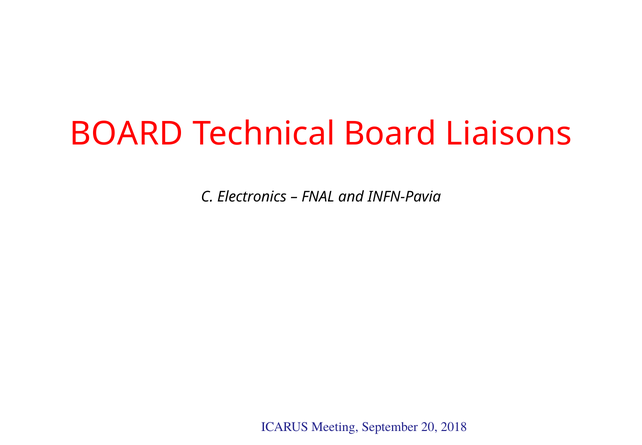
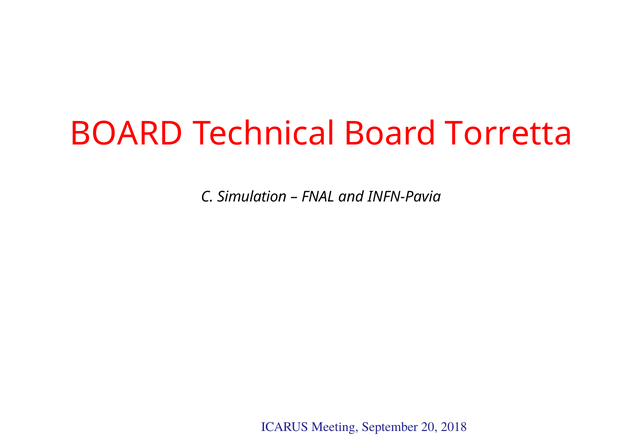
Liaisons: Liaisons -> Torretta (509, 134)
Electronics: Electronics -> Simulation (252, 197)
